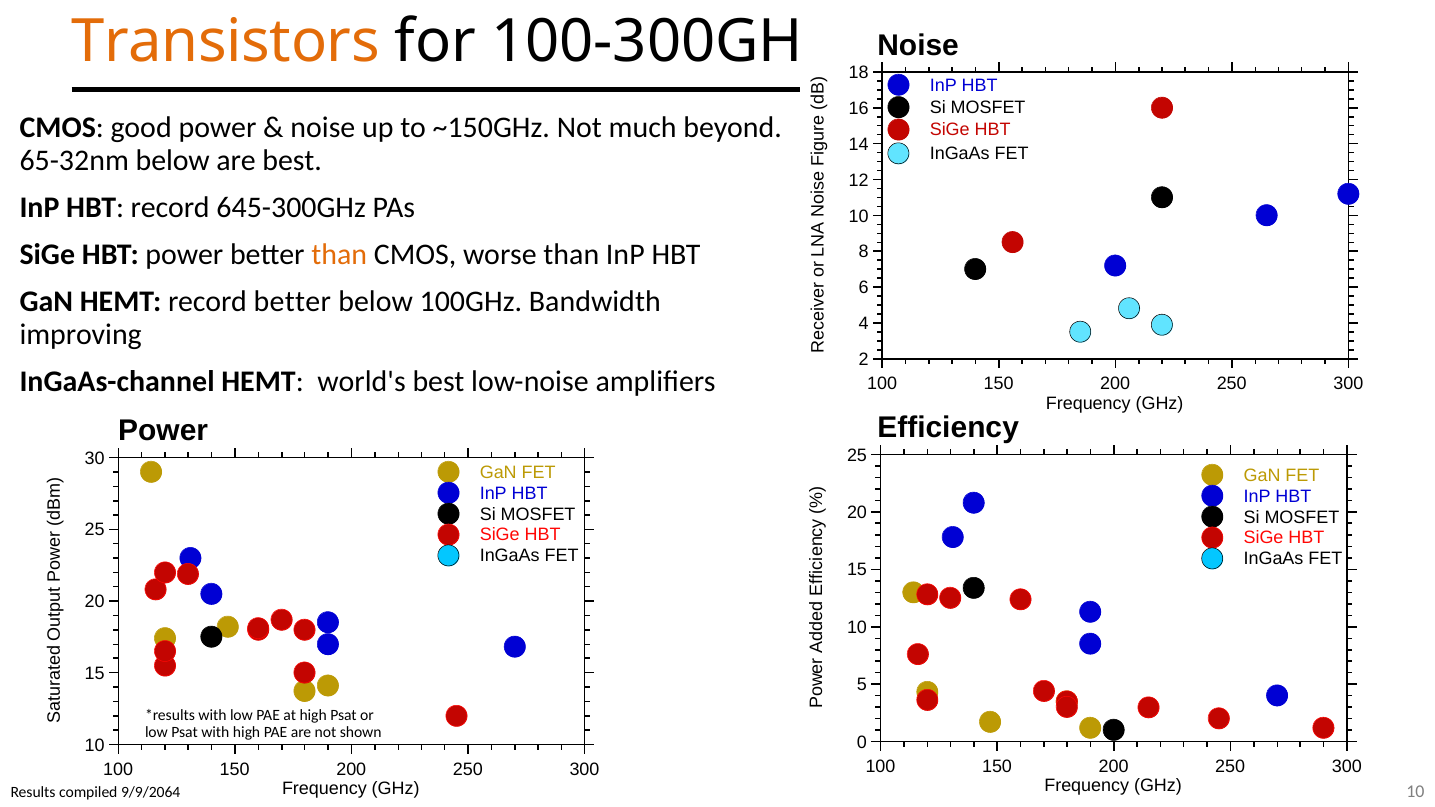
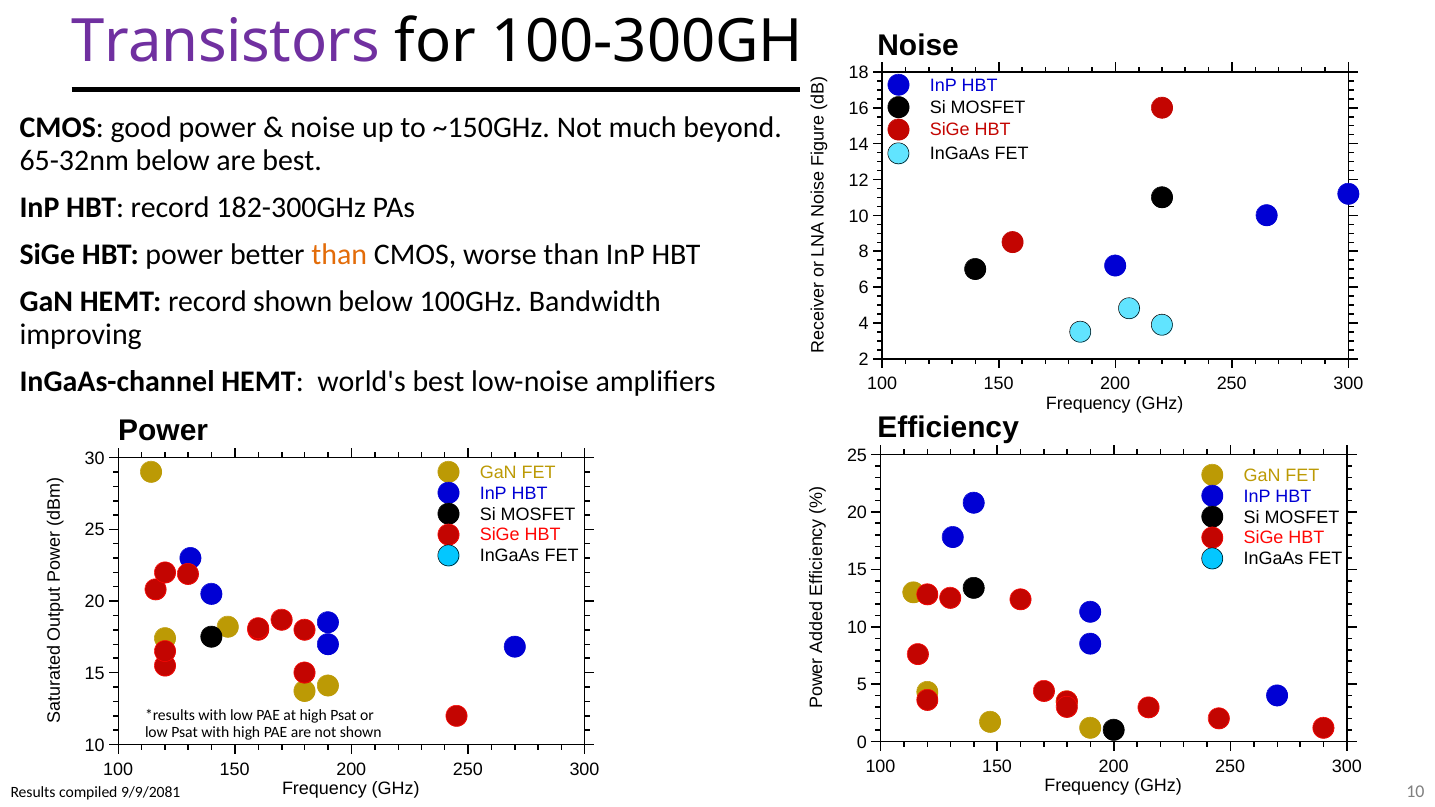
Transistors colour: orange -> purple (226, 41)
645-300GHz: 645-300GHz -> 182-300GHz (291, 207)
record better: better -> shown (293, 302)
9/9/2064: 9/9/2064 -> 9/9/2081 (151, 793)
